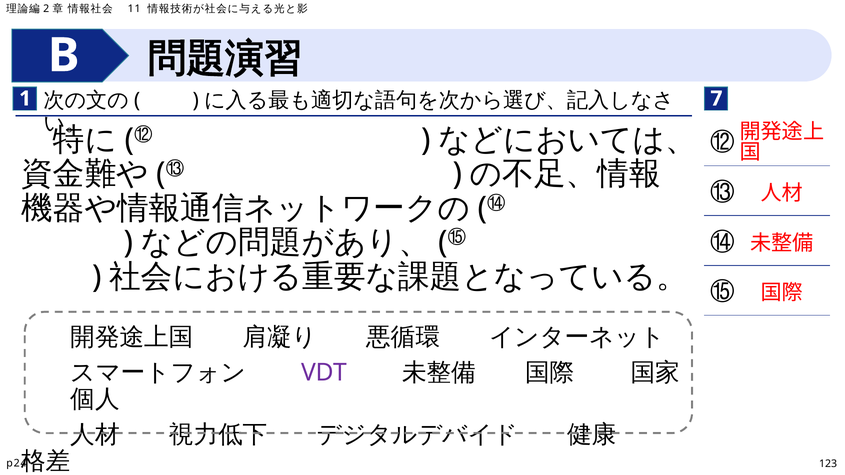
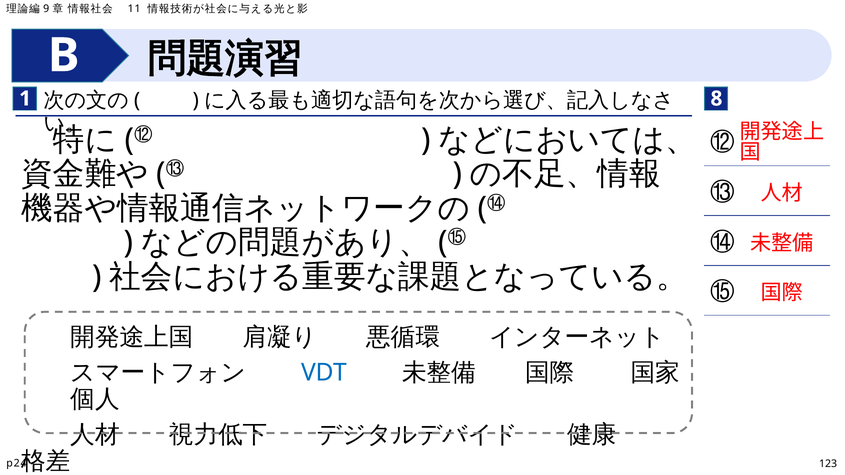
2: 2 -> 9 (46, 9)
7: 7 -> 8 (716, 99)
VDT colour: purple -> blue (324, 373)
